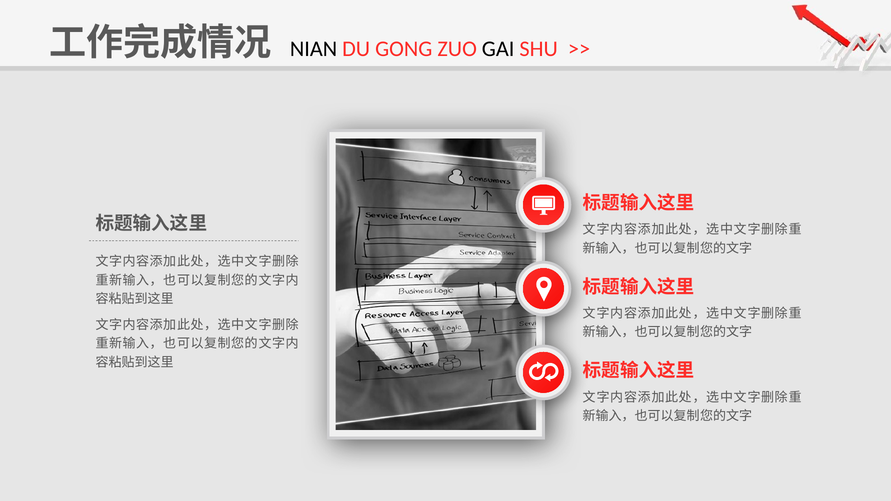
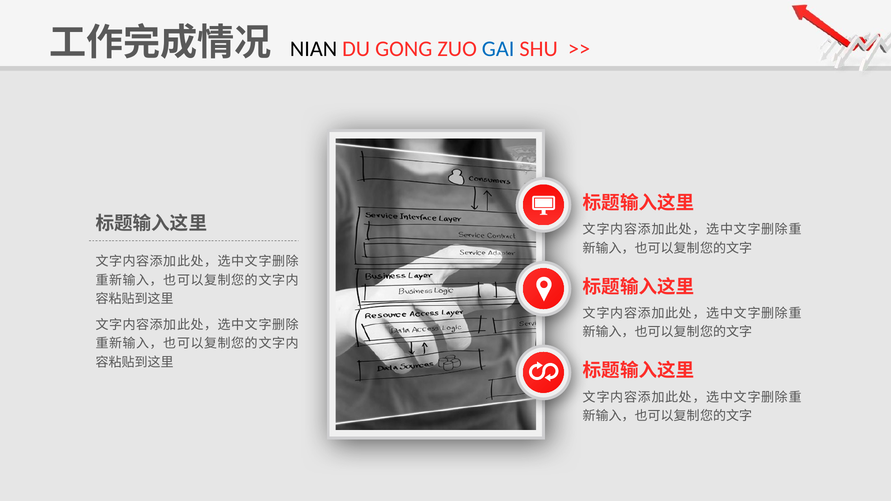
GAI colour: black -> blue (498, 49)
